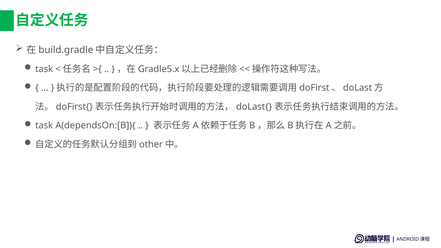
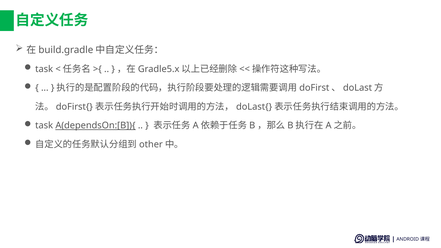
A(dependsOn:[B]){ underline: none -> present (95, 126)
